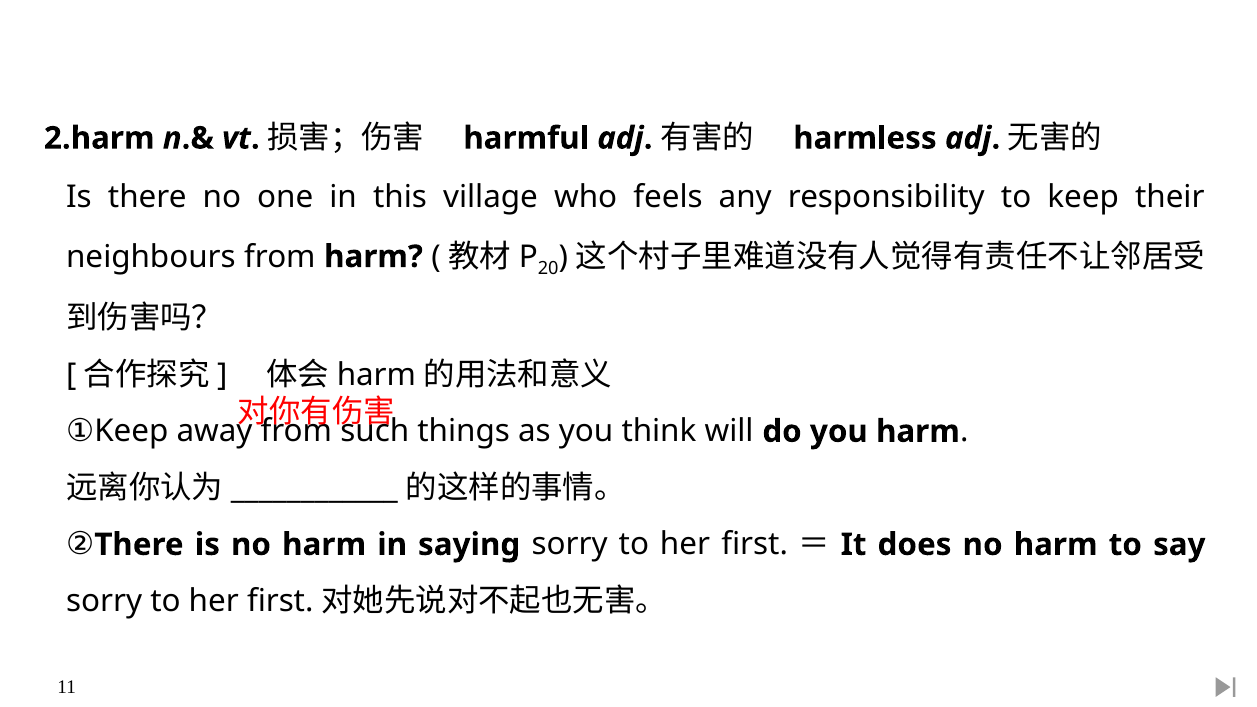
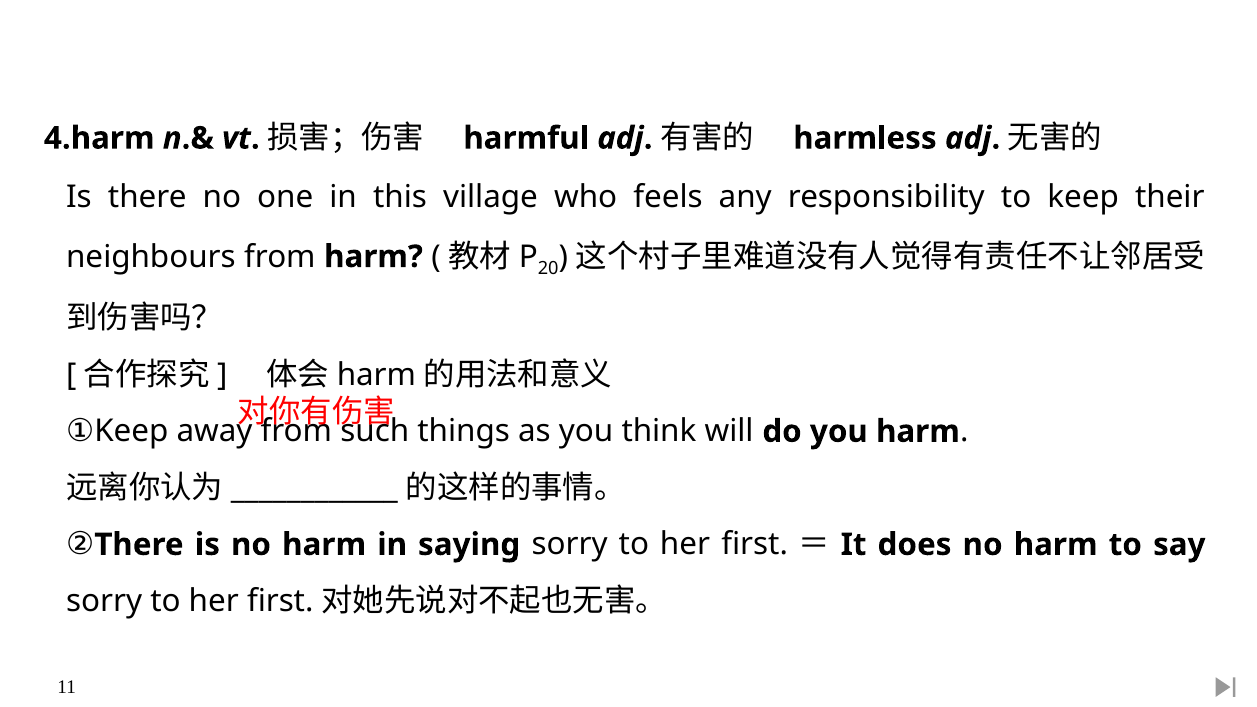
2.harm: 2.harm -> 4.harm (99, 138)
